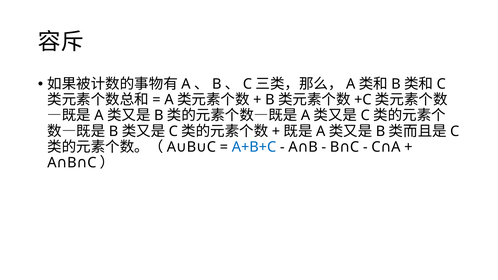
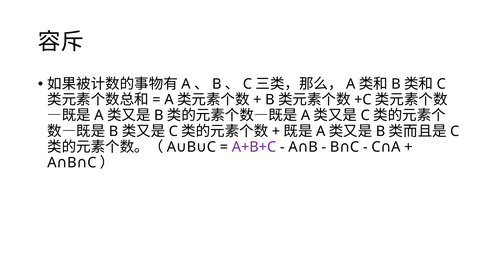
A+B+C colour: blue -> purple (254, 147)
